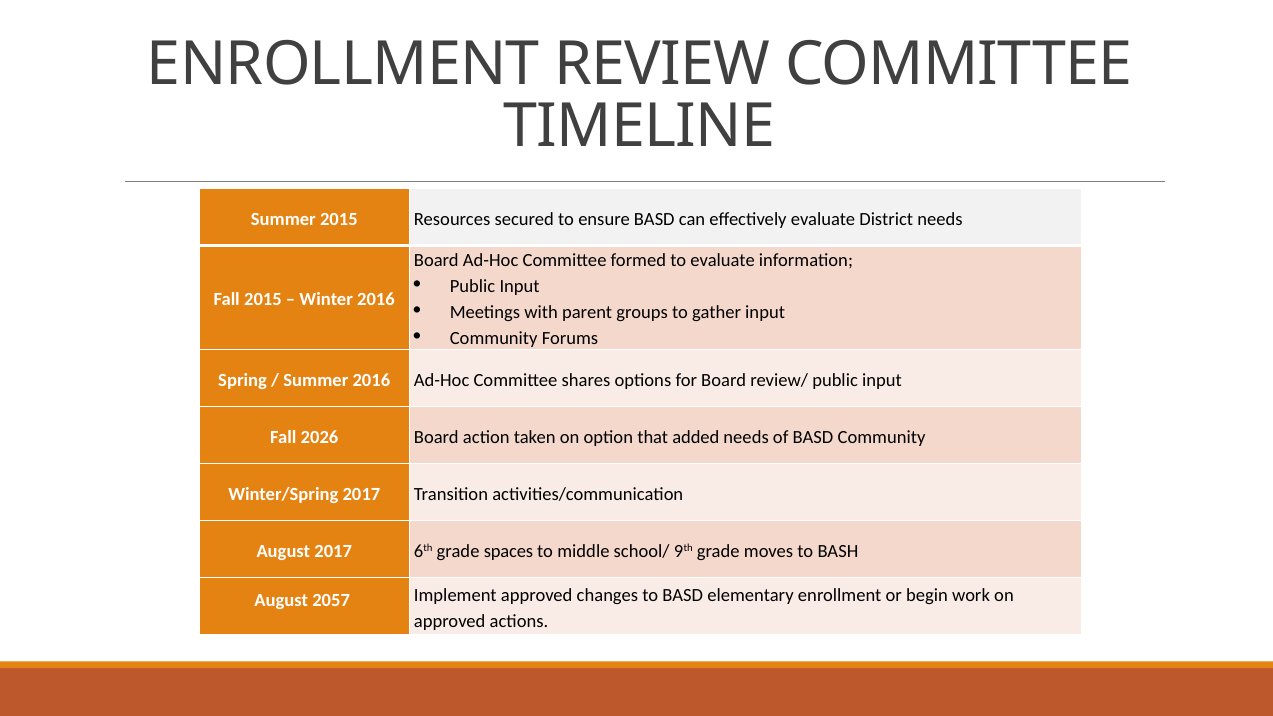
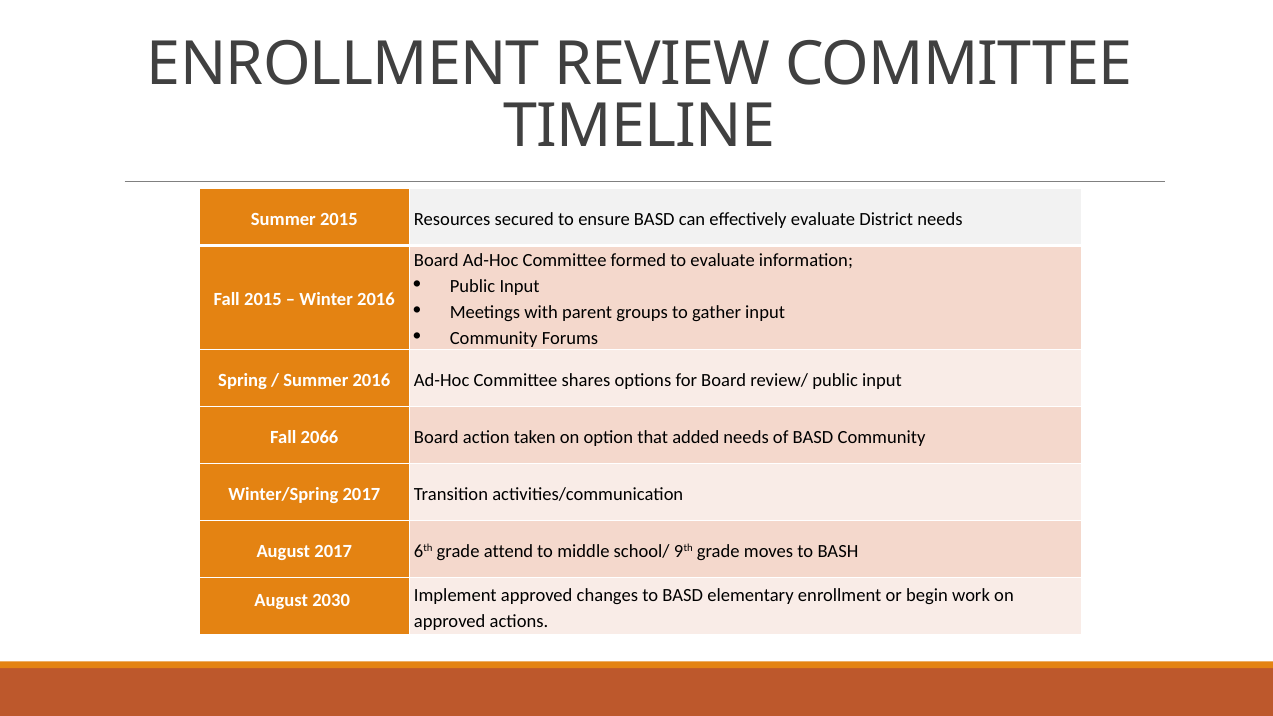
2026: 2026 -> 2066 (320, 437)
spaces: spaces -> attend (508, 551)
2057: 2057 -> 2030 (331, 600)
